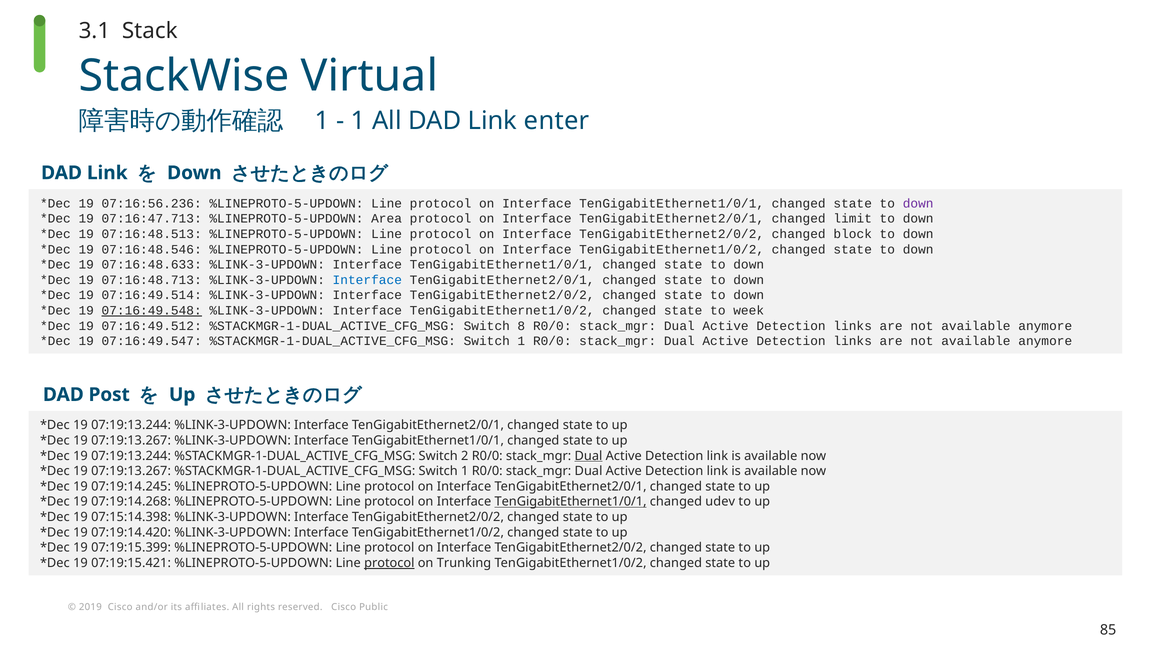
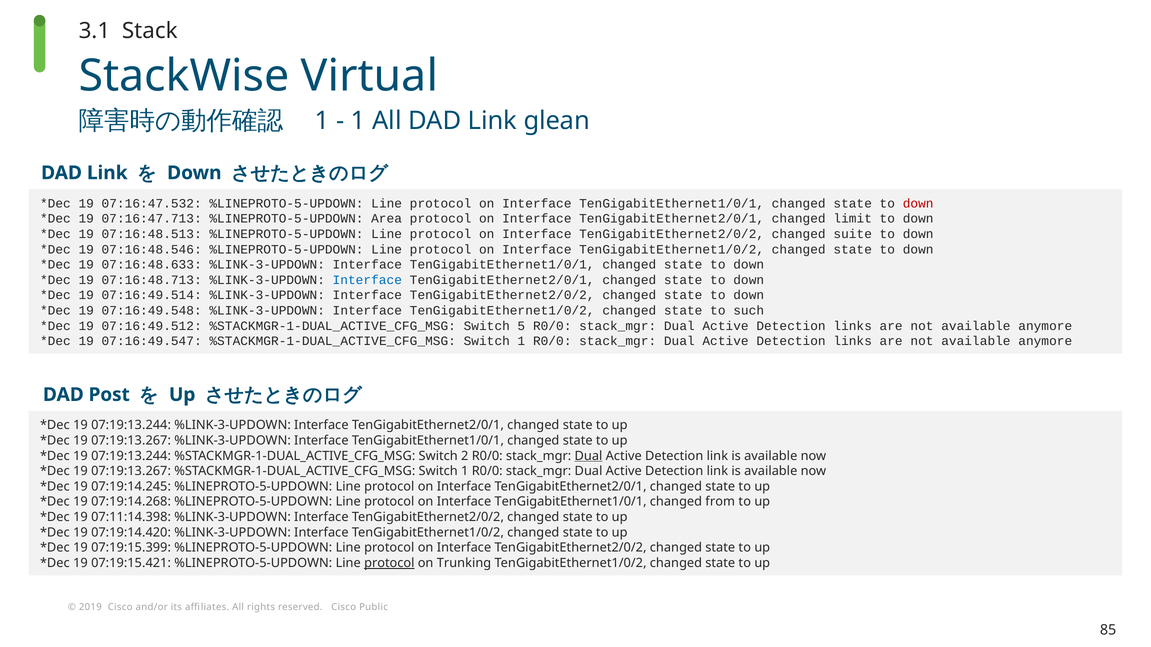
enter: enter -> glean (557, 121)
07:16:56.236: 07:16:56.236 -> 07:16:47.532 (152, 204)
down colour: purple -> red (918, 204)
block: block -> suite (853, 234)
07:16:49.548 underline: present -> none (152, 311)
week: week -> such (749, 311)
8: 8 -> 5 (521, 326)
TenGigabitEthernet1/0/1 underline: present -> none (571, 502)
udev: udev -> from (720, 502)
07:15:14.398: 07:15:14.398 -> 07:11:14.398 (131, 517)
